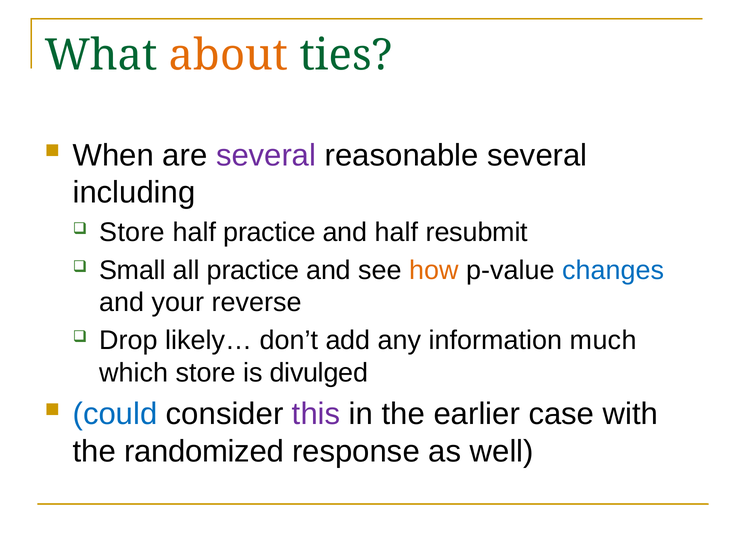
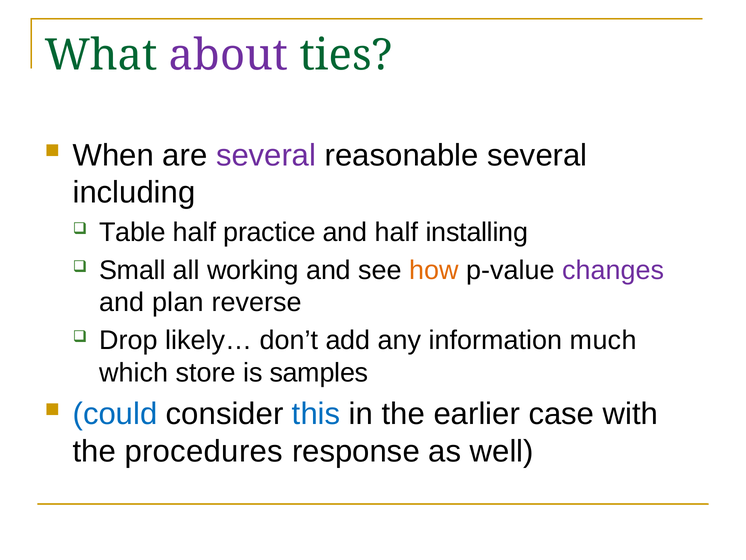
about colour: orange -> purple (229, 56)
Store: Store -> Table (132, 232)
resubmit: resubmit -> installing (477, 232)
all practice: practice -> working (253, 270)
changes colour: blue -> purple (613, 270)
your: your -> plan (178, 302)
divulged: divulged -> samples (319, 372)
this colour: purple -> blue (316, 414)
randomized: randomized -> procedures (204, 451)
